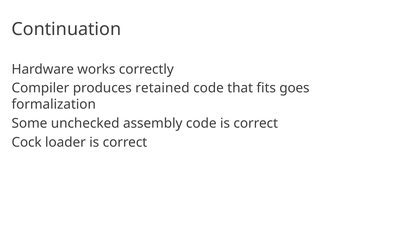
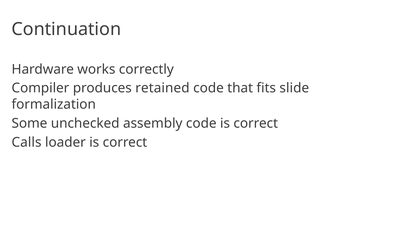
goes: goes -> slide (294, 88)
Cock: Cock -> Calls (27, 142)
